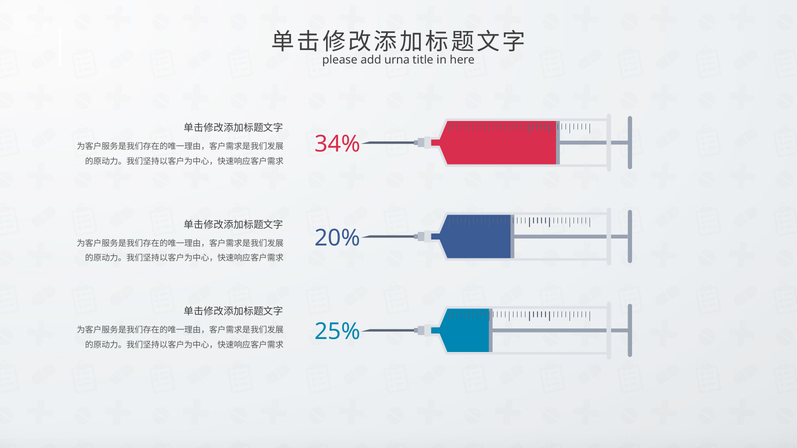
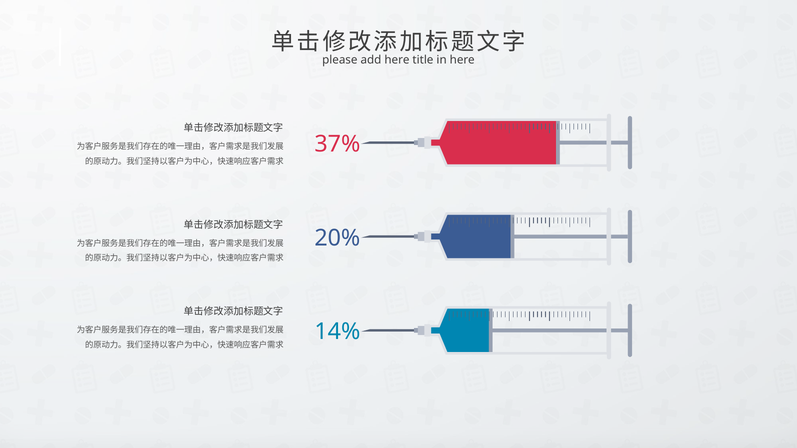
add urna: urna -> here (397, 60)
34%: 34% -> 37% (337, 144)
25%: 25% -> 14% (337, 332)
